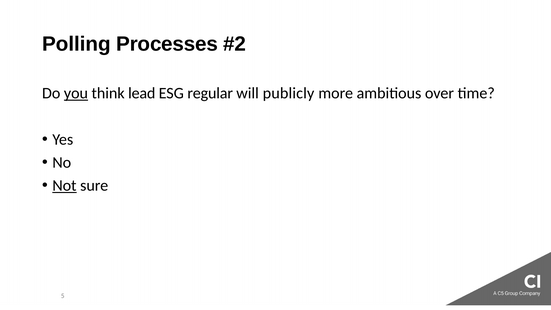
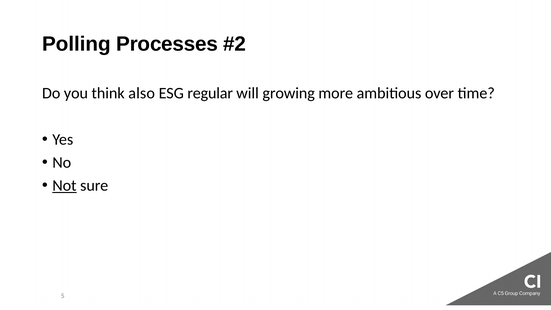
you underline: present -> none (76, 93)
lead: lead -> also (142, 93)
publicly: publicly -> growing (289, 93)
